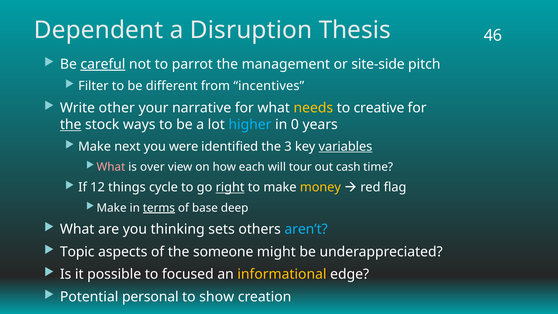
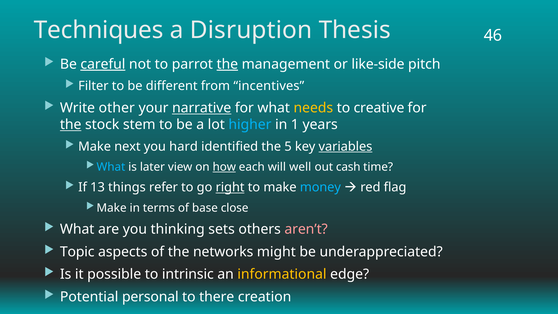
Dependent: Dependent -> Techniques (99, 30)
the underline: none -> present (227, 64)
site-side: site-side -> like-side (378, 64)
narrative underline: none -> present (202, 108)
ways: ways -> stem (139, 125)
0: 0 -> 1 (295, 125)
were: were -> hard (184, 146)
3: 3 -> 5 (288, 146)
What colour: pink -> light blue (111, 167)
over: over -> later (152, 167)
how underline: none -> present (224, 167)
tour: tour -> well (300, 167)
12: 12 -> 13 (98, 187)
cycle: cycle -> refer (163, 187)
money colour: yellow -> light blue (320, 187)
terms underline: present -> none (159, 208)
deep: deep -> close (235, 208)
aren’t colour: light blue -> pink (306, 229)
someone: someone -> networks (223, 252)
focused: focused -> intrinsic (188, 274)
show: show -> there (217, 297)
